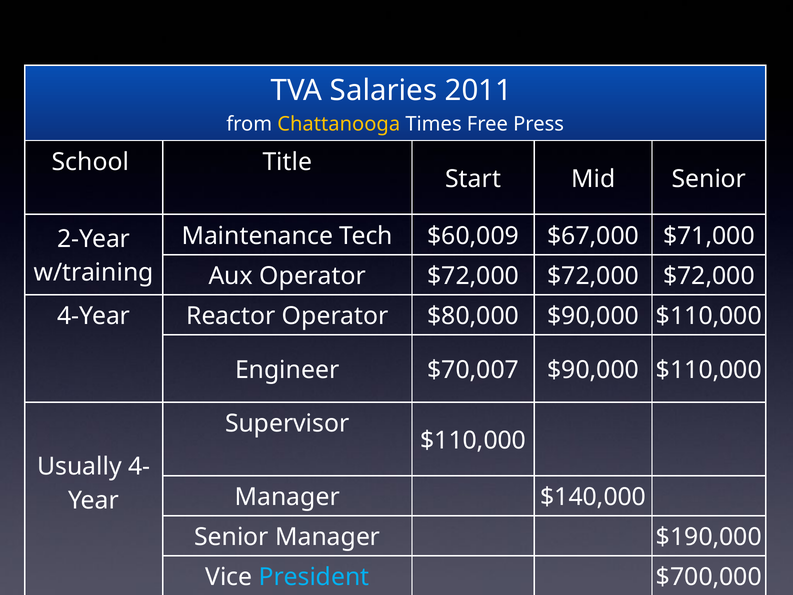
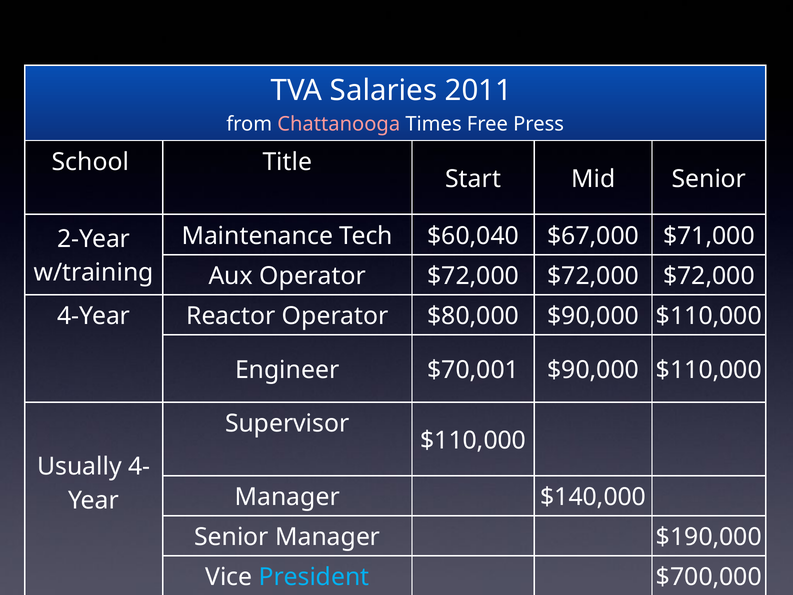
Chattanooga colour: yellow -> pink (339, 124)
$60,009: $60,009 -> $60,040 (473, 236)
$70,007: $70,007 -> $70,001 (473, 370)
